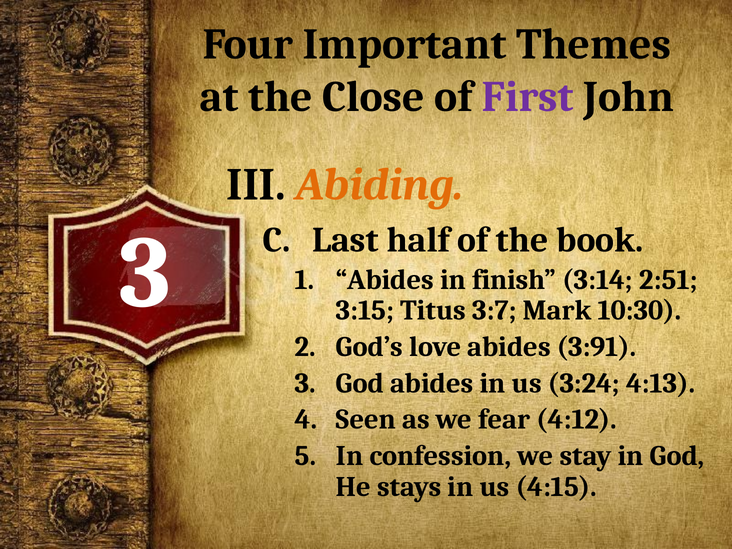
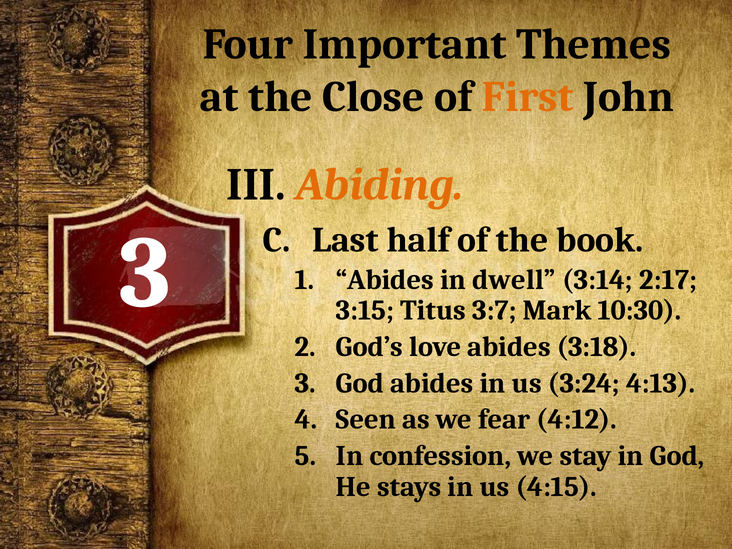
First colour: purple -> orange (528, 97)
finish: finish -> dwell (514, 280)
2:51: 2:51 -> 2:17 (668, 280)
3:91: 3:91 -> 3:18 (597, 347)
